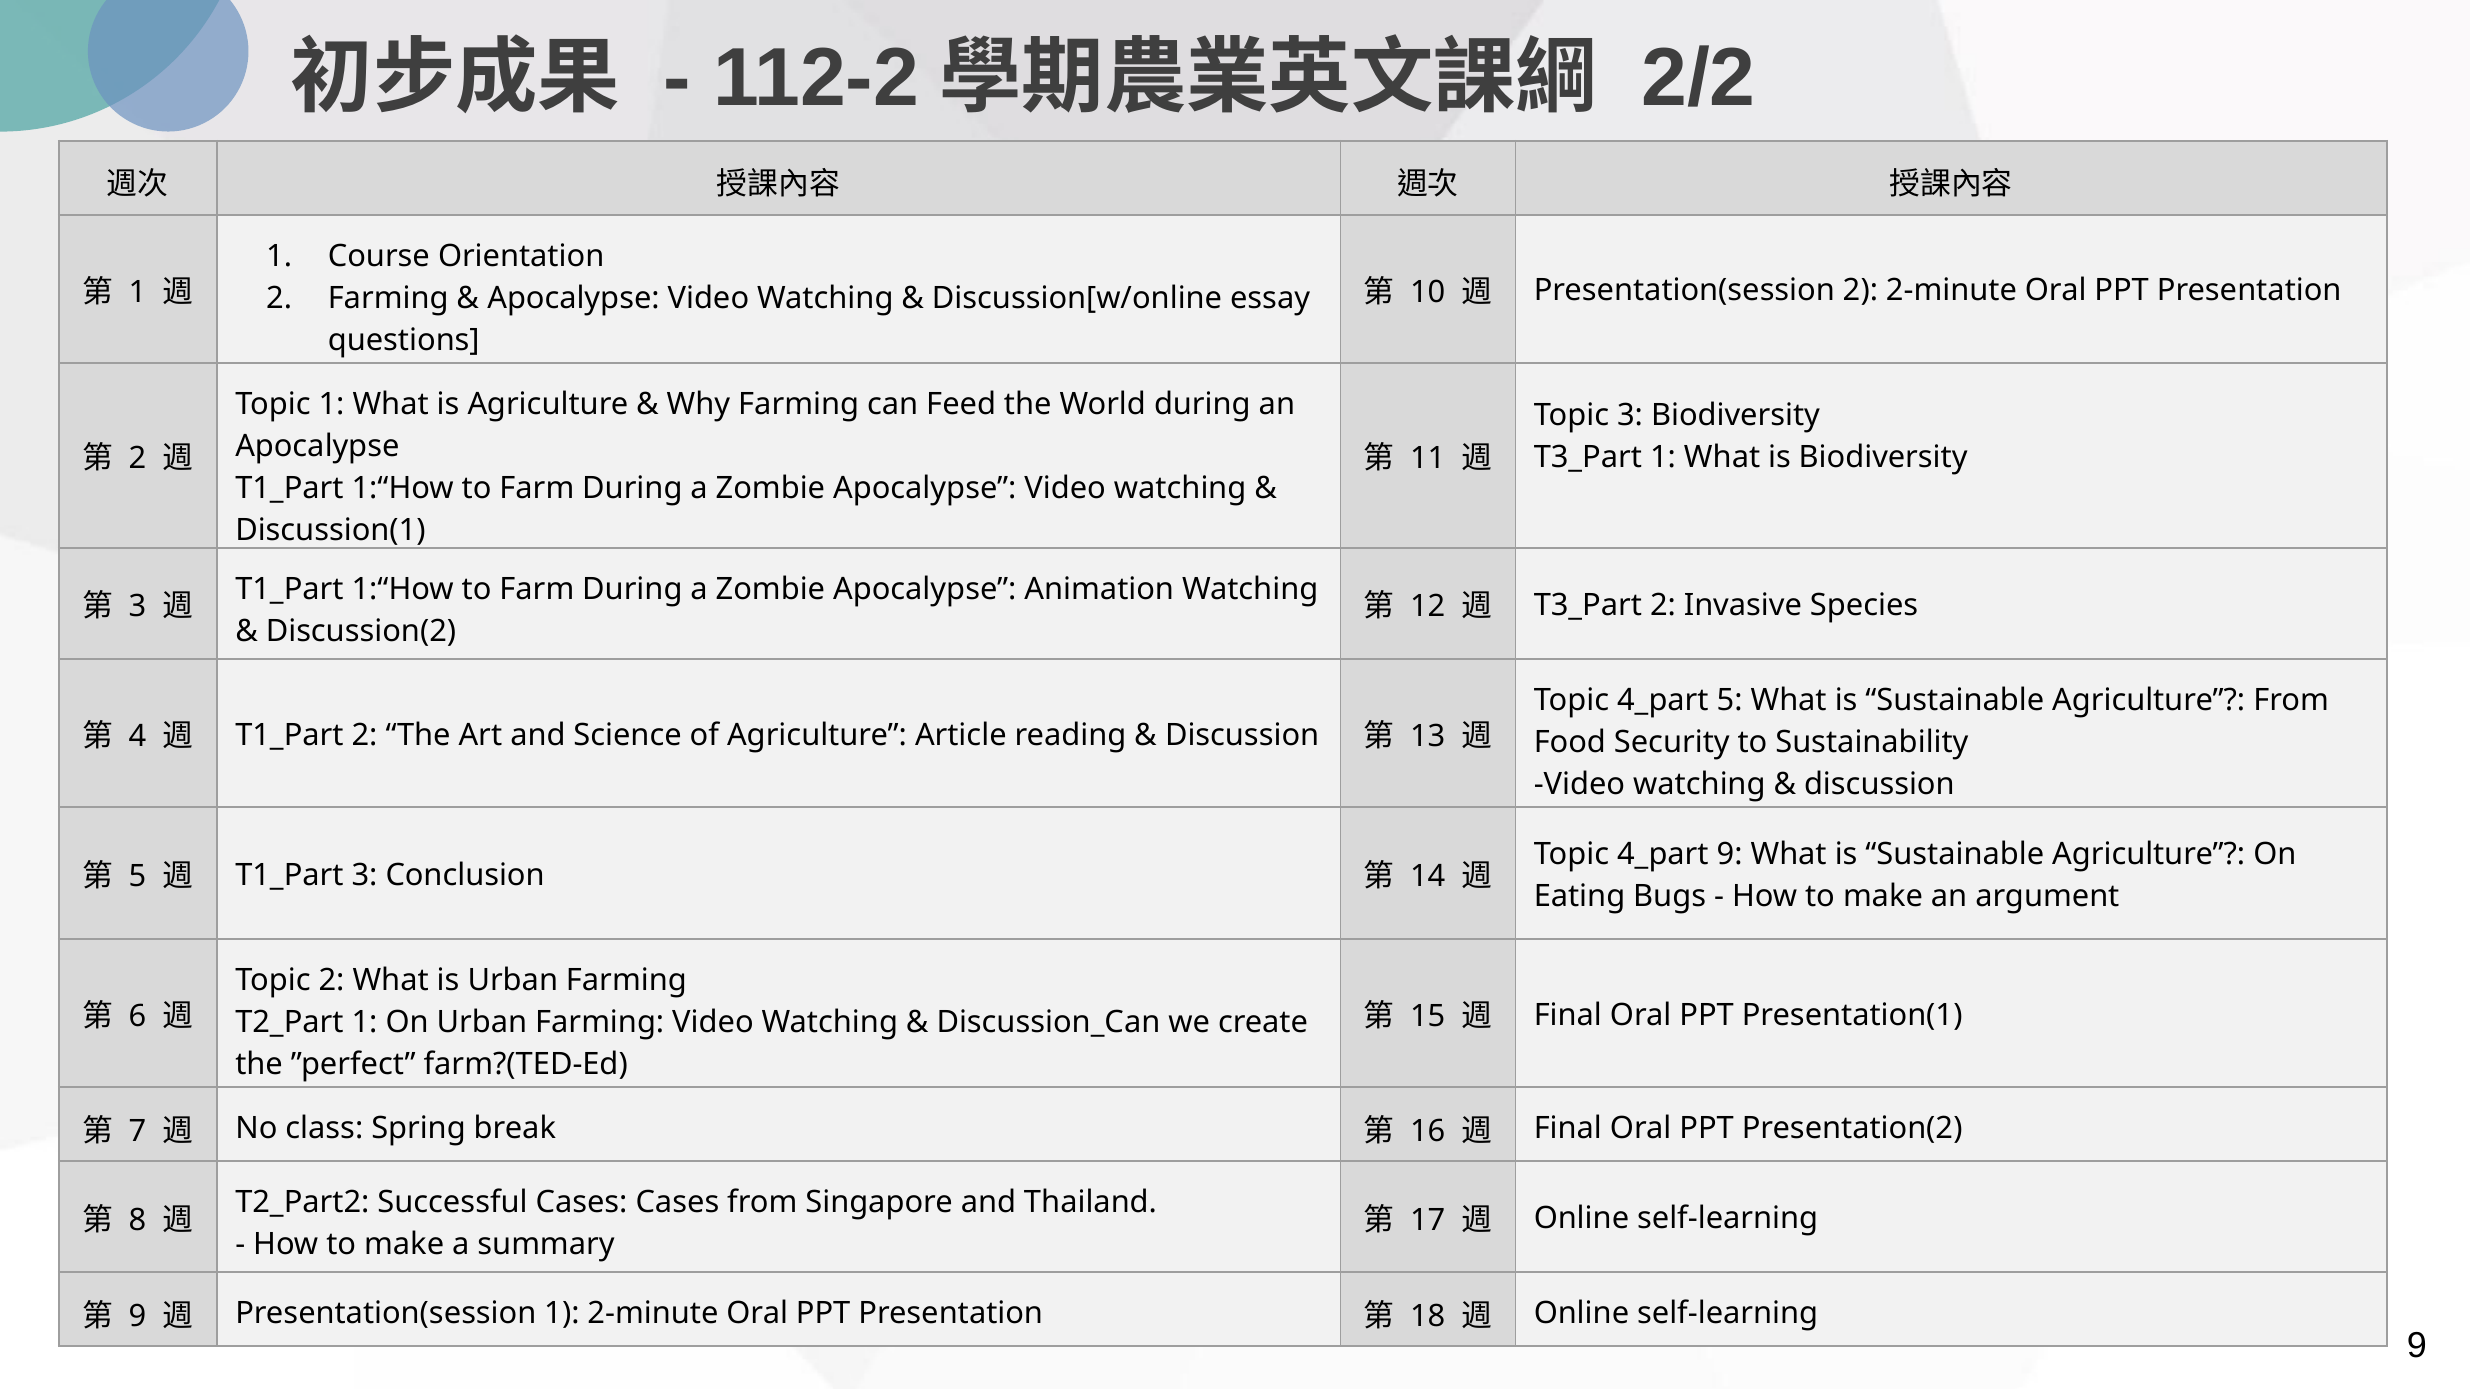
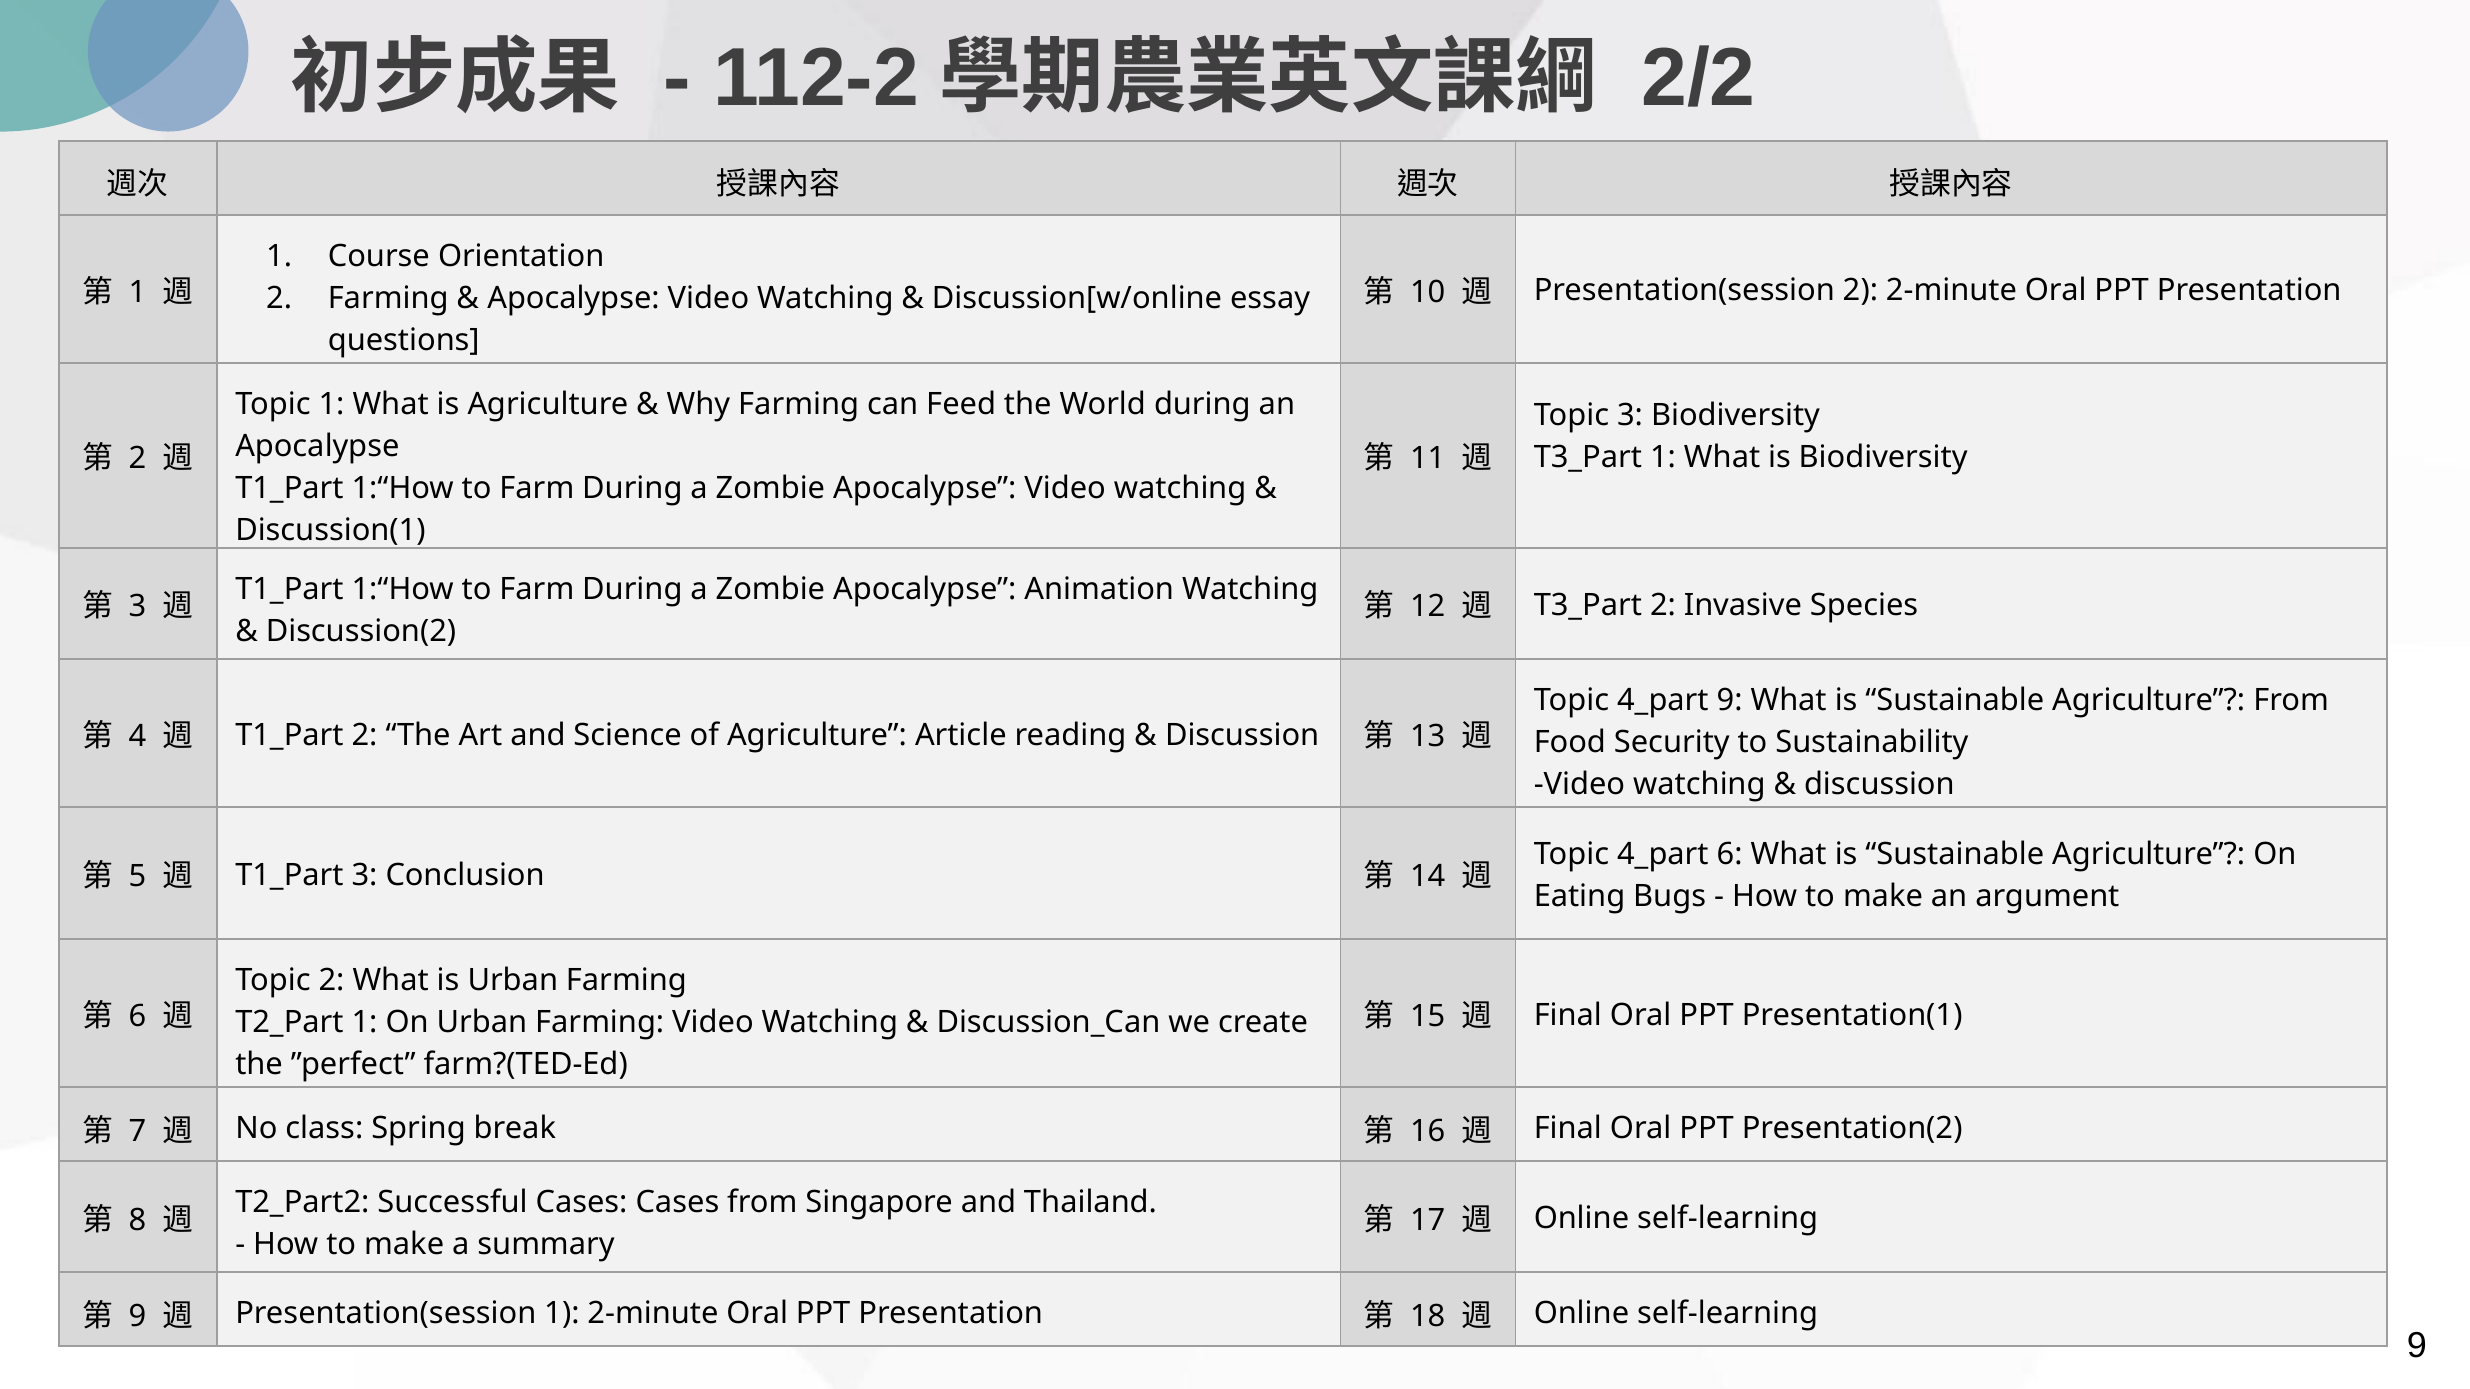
5: 5 -> 9 (1730, 700)
9: 9 -> 6 (1730, 854)
